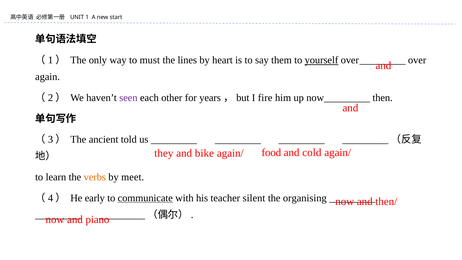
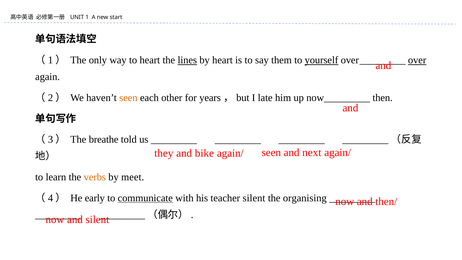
to must: must -> heart (150, 60)
lines underline: none -> present (187, 60)
over underline: none -> present (417, 60)
seen colour: purple -> orange (128, 98)
fire: fire -> late (265, 98)
ancient: ancient -> breathe (104, 140)
food: food -> seen (271, 152)
cold: cold -> next (312, 152)
piano: piano -> silent (97, 219)
